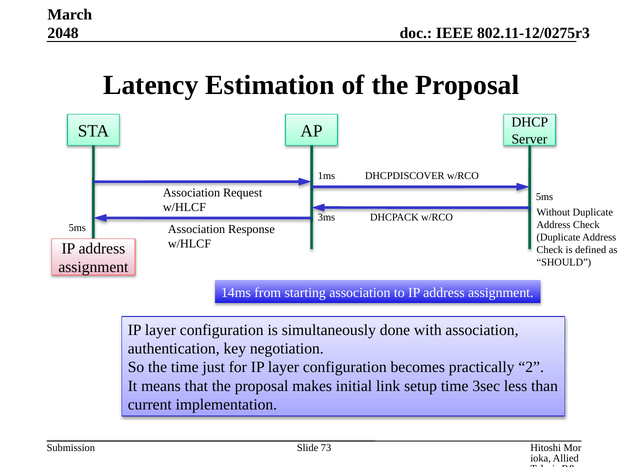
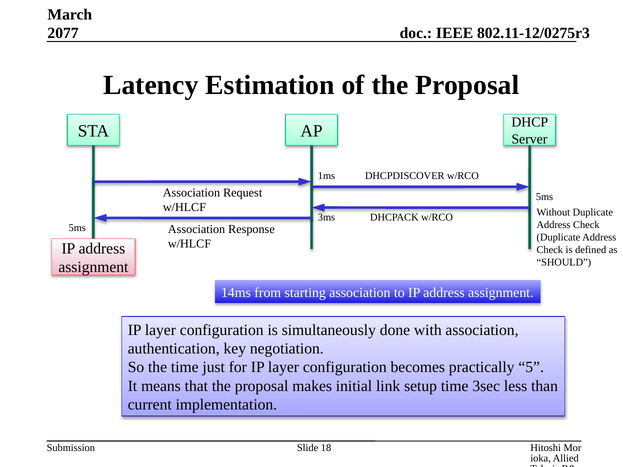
2048: 2048 -> 2077 (63, 33)
2: 2 -> 5 (531, 368)
73: 73 -> 18 (326, 448)
